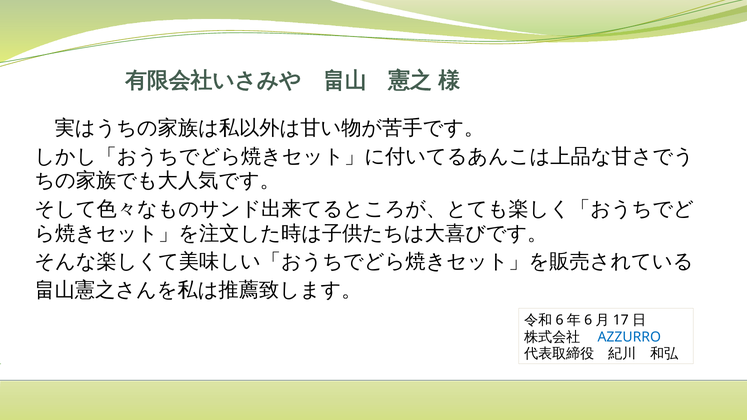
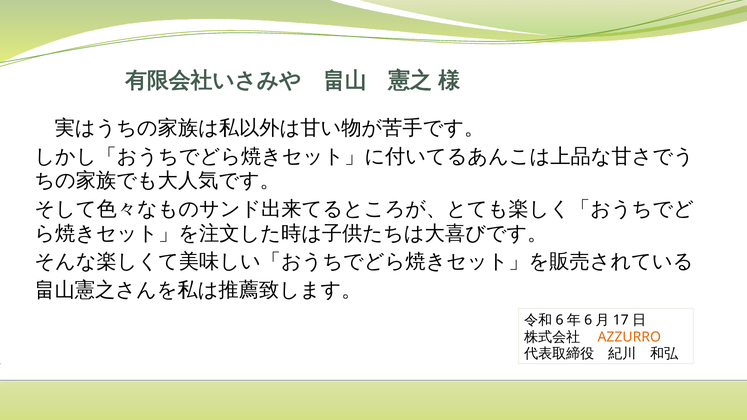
AZZURRO colour: blue -> orange (629, 337)
